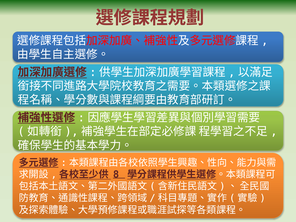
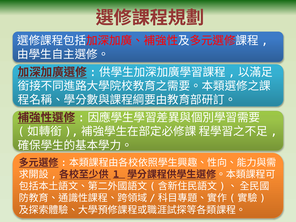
8: 8 -> 1 (116, 174)
